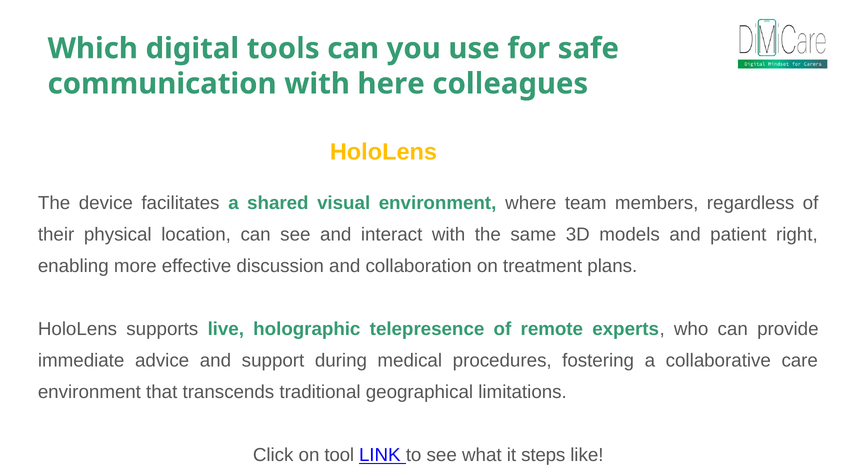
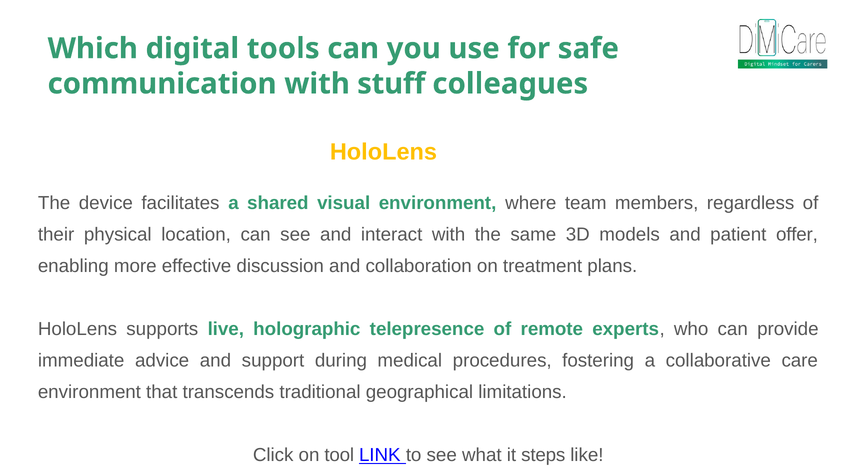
here: here -> stuff (391, 84)
right: right -> offer (797, 234)
